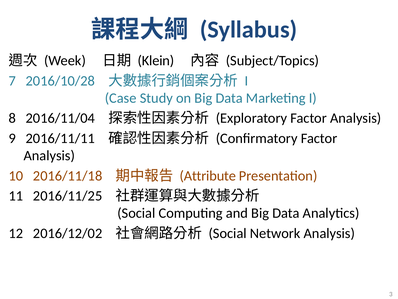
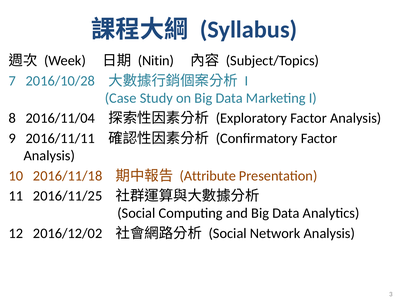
Klein: Klein -> Nitin (156, 61)
